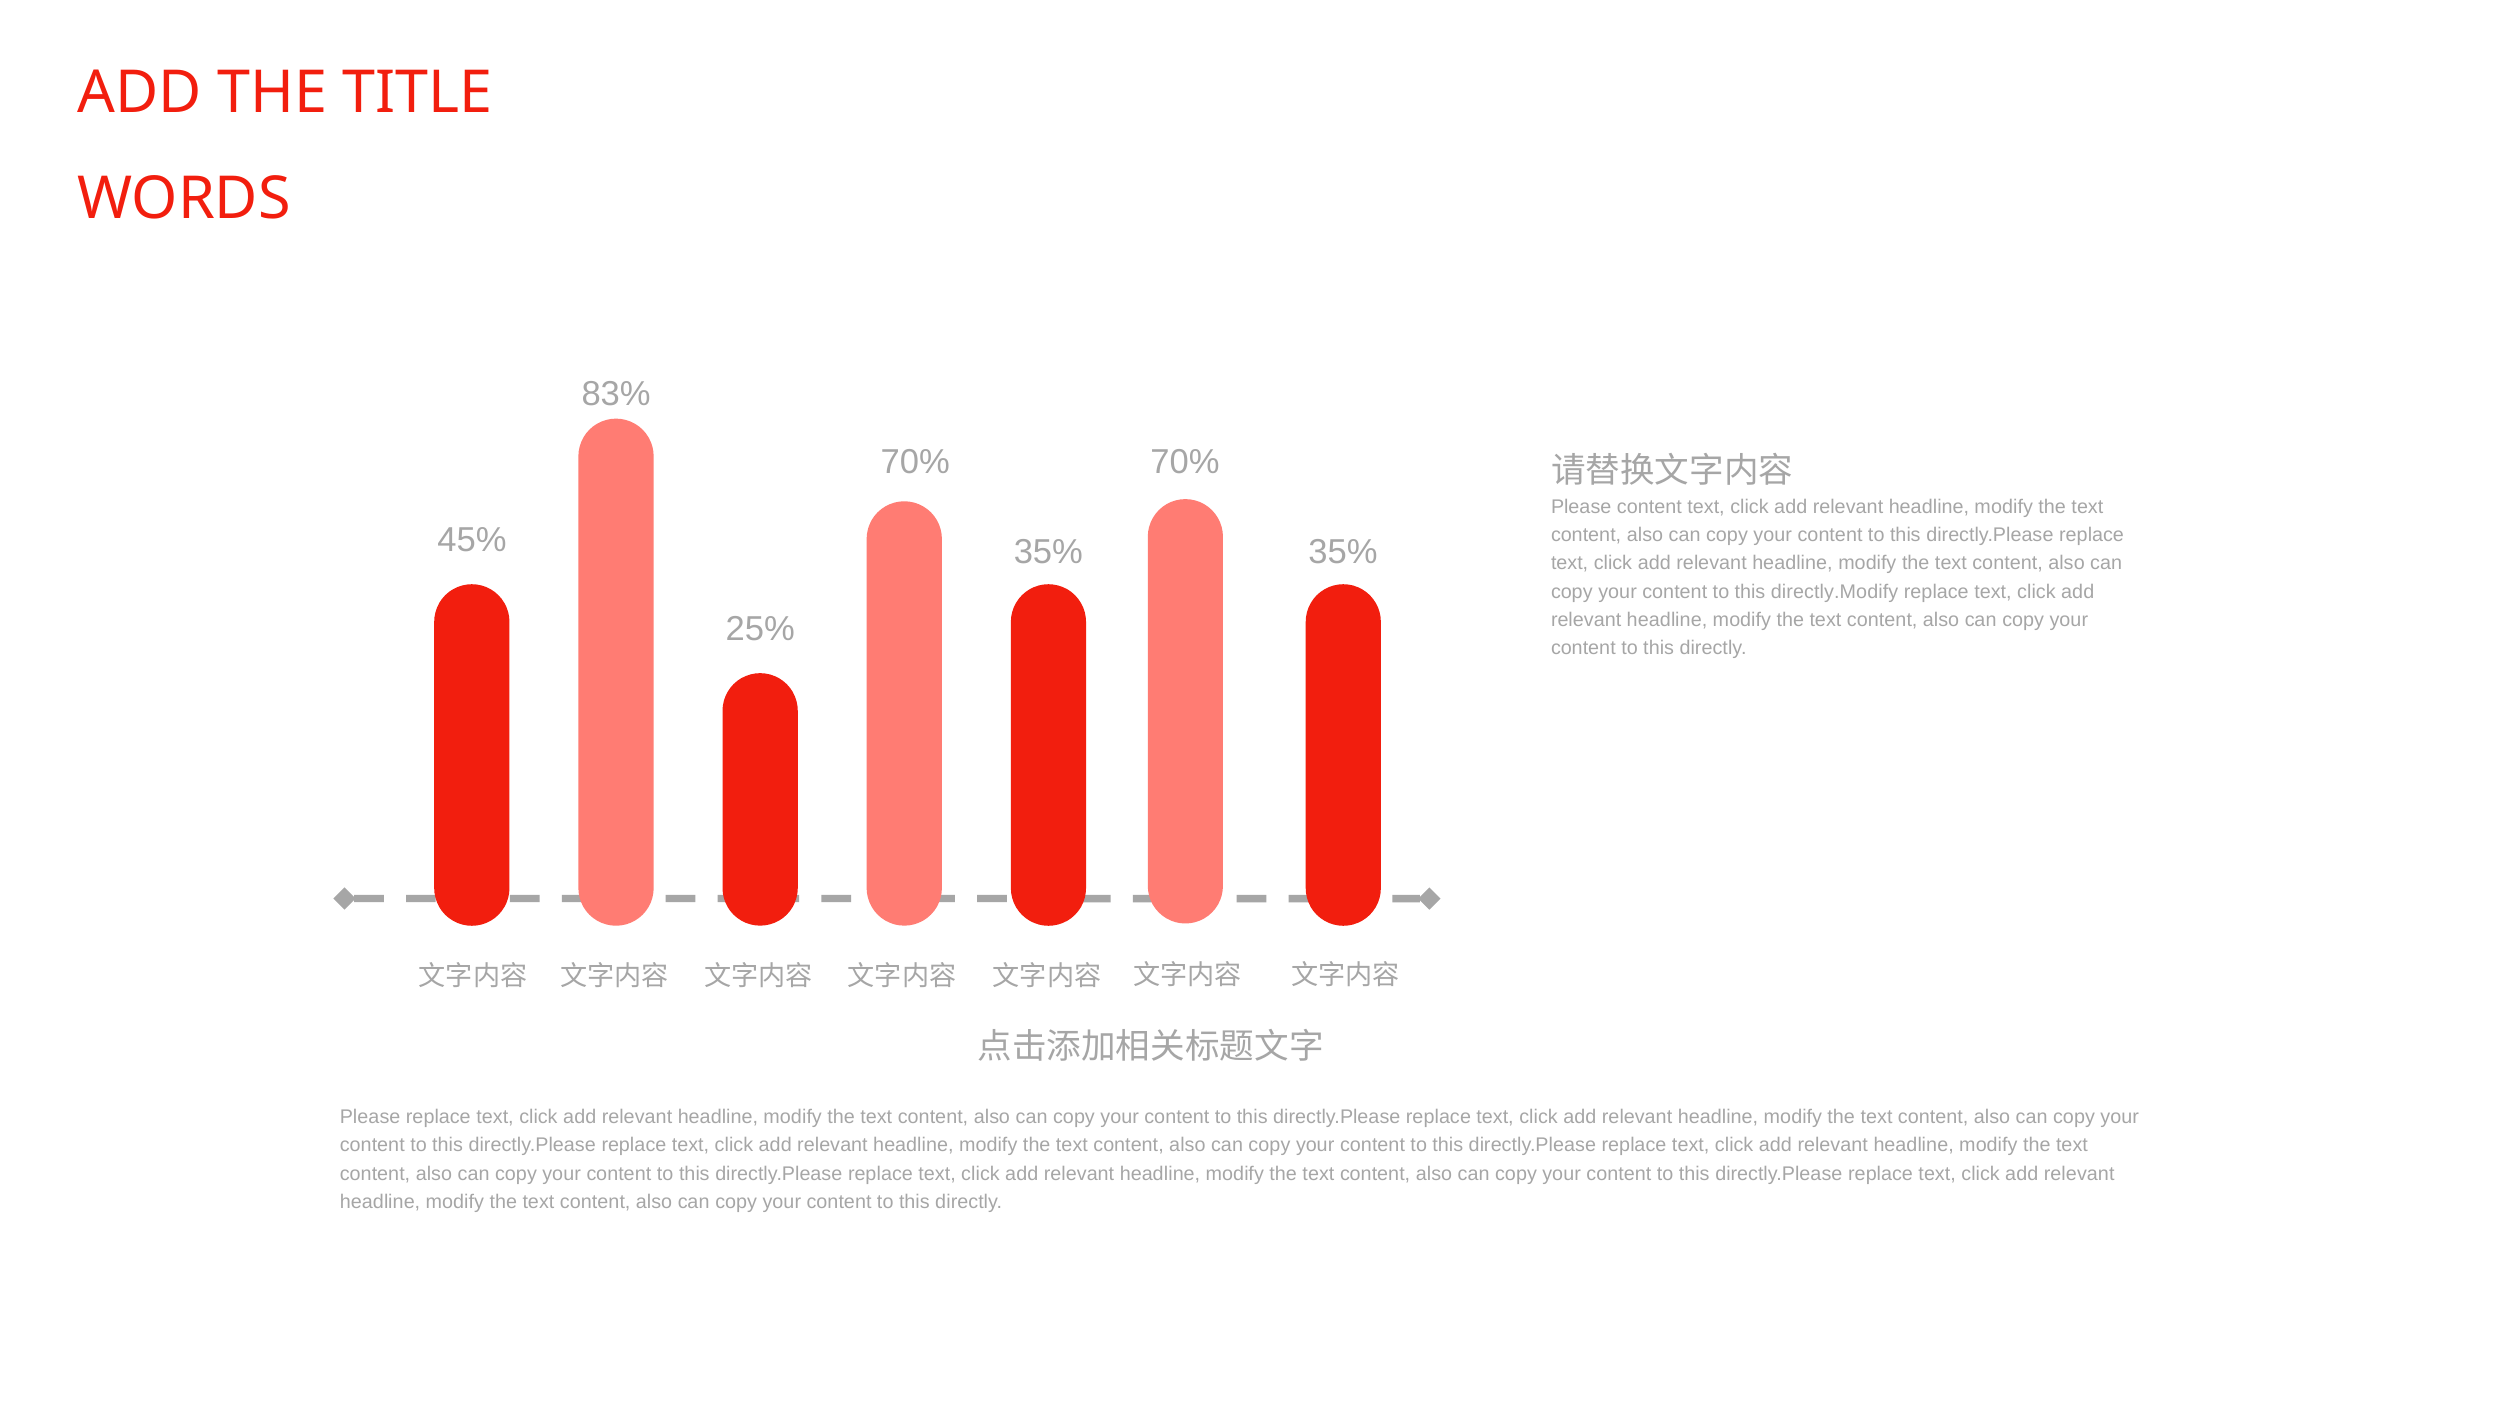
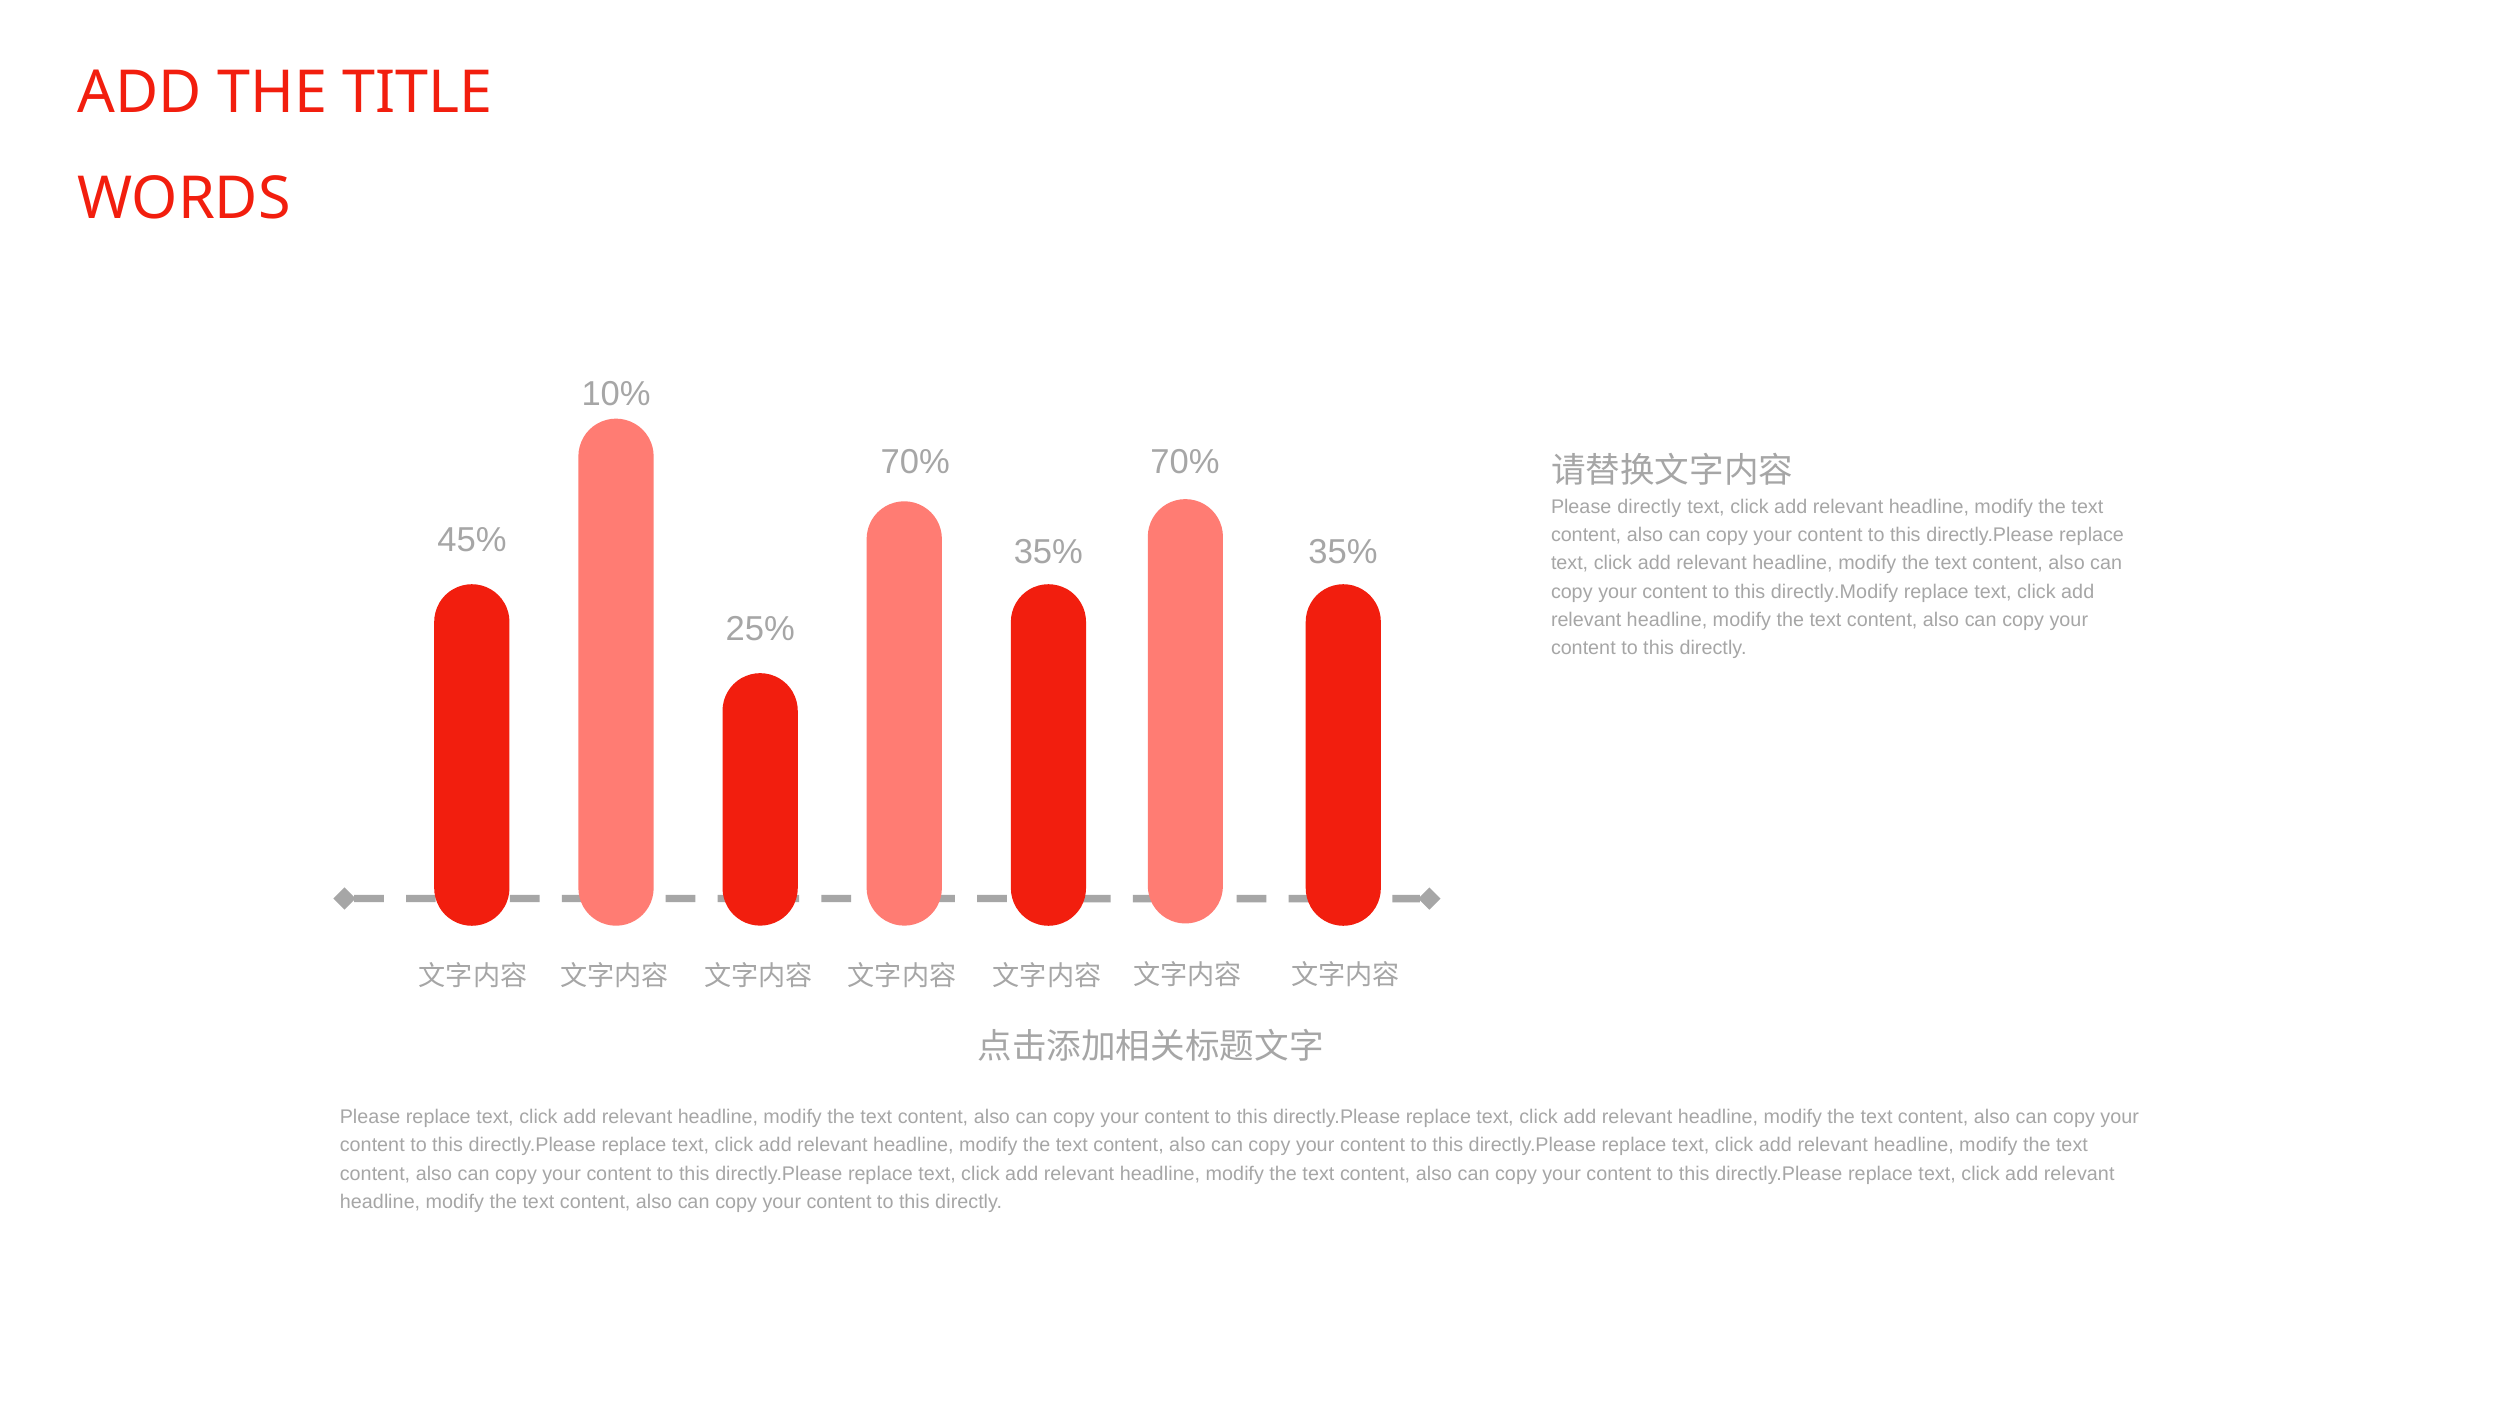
83%: 83% -> 10% (616, 394)
Please content: content -> directly (1649, 507)
